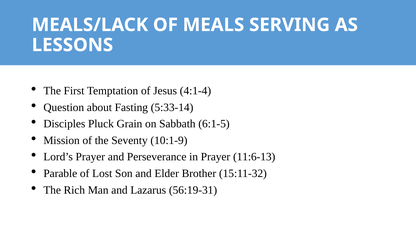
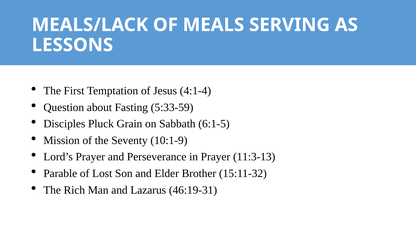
5:33-14: 5:33-14 -> 5:33-59 (172, 107)
11:6-13: 11:6-13 -> 11:3-13 (254, 157)
56:19-31: 56:19-31 -> 46:19-31 (193, 190)
